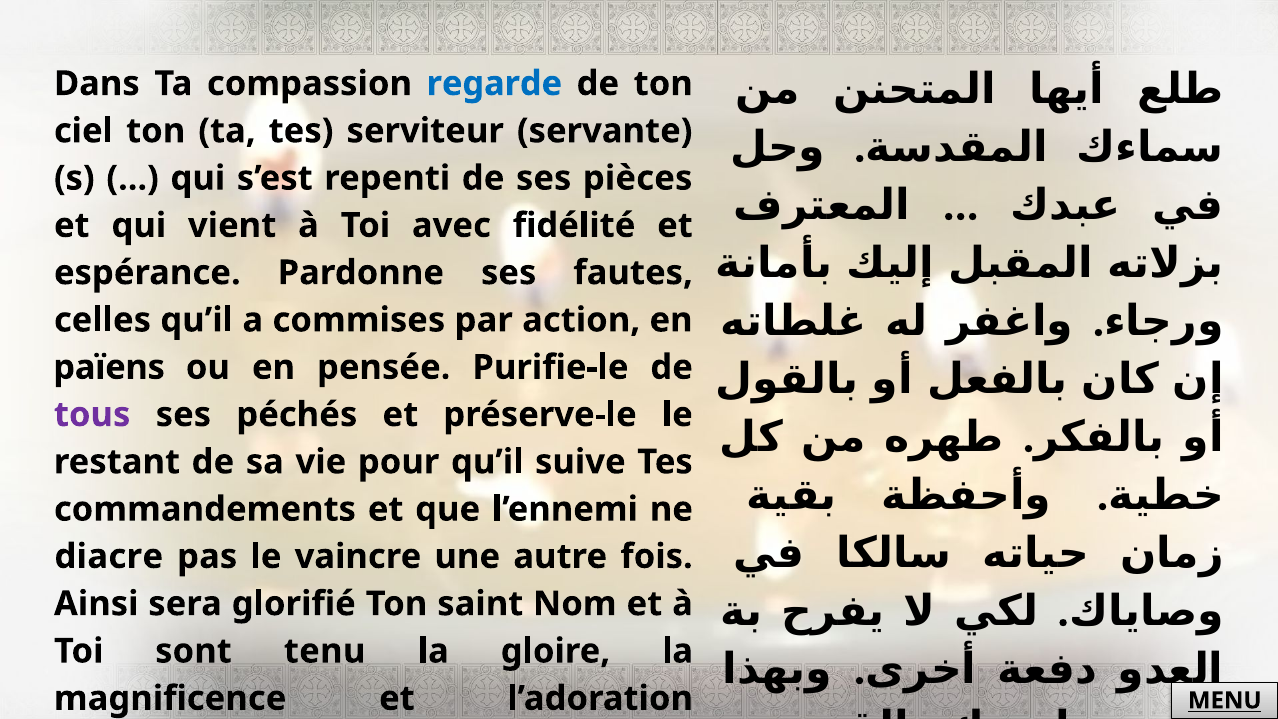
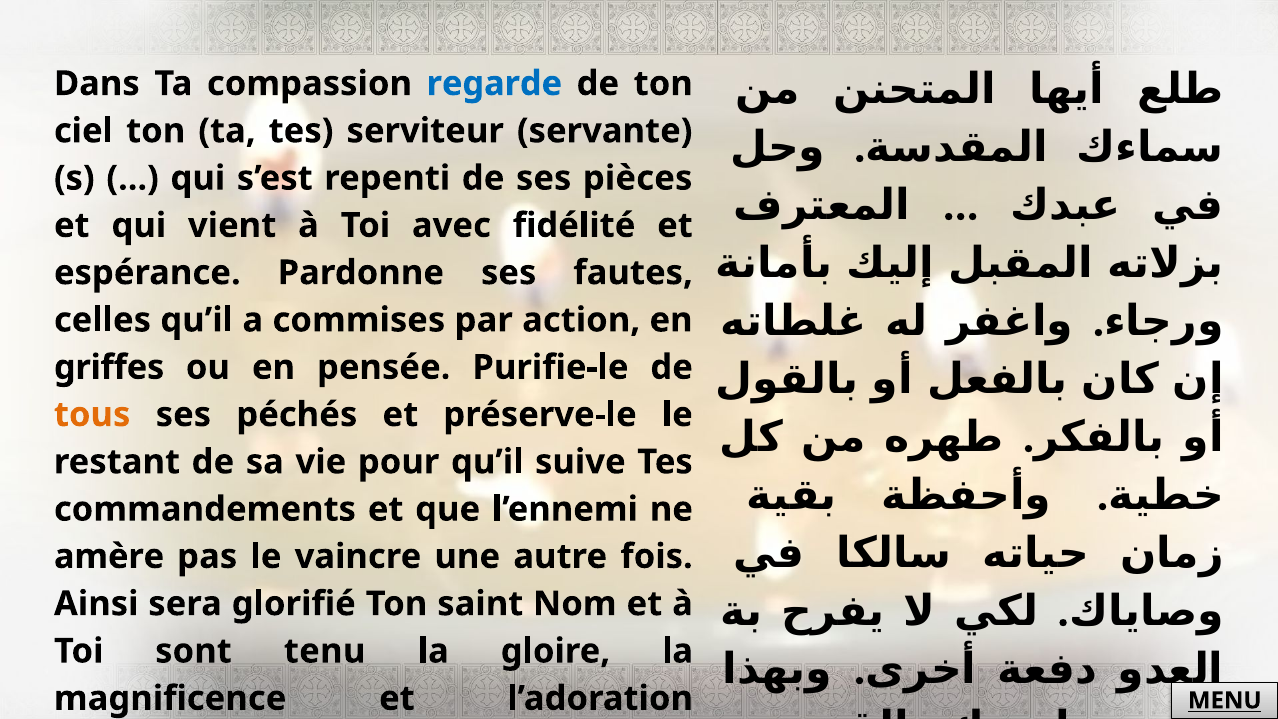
païens: païens -> griffes (109, 367)
tous colour: purple -> orange (92, 415)
diacre: diacre -> amère (109, 556)
